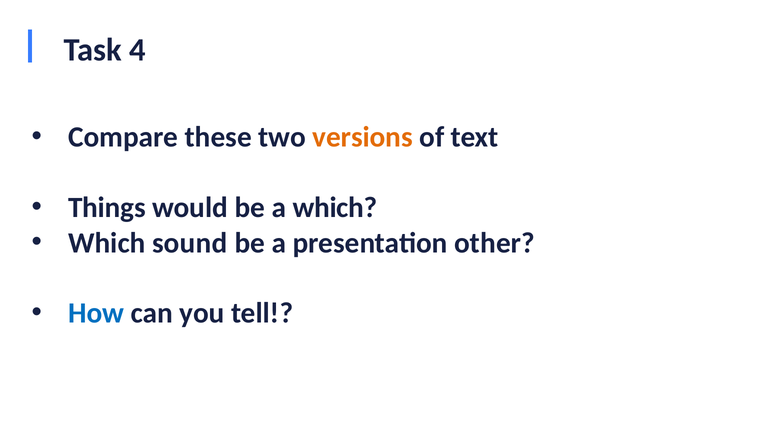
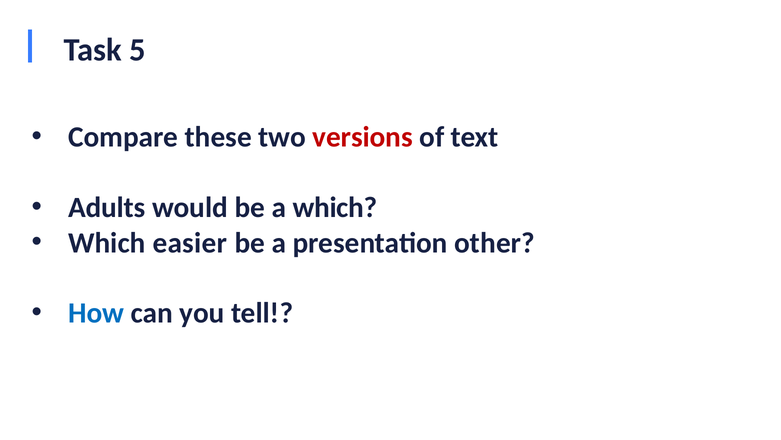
4: 4 -> 5 (137, 50)
versions colour: orange -> red (363, 137)
Things: Things -> Adults (107, 207)
sound: sound -> easier (190, 242)
